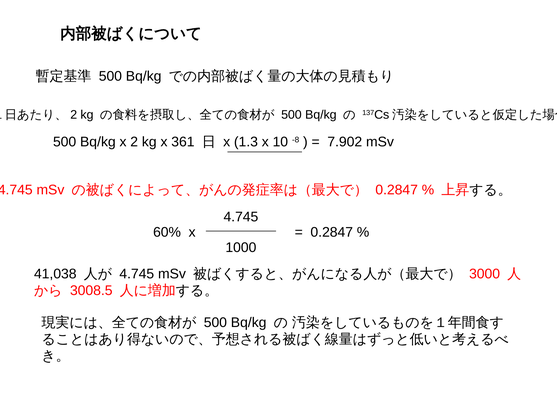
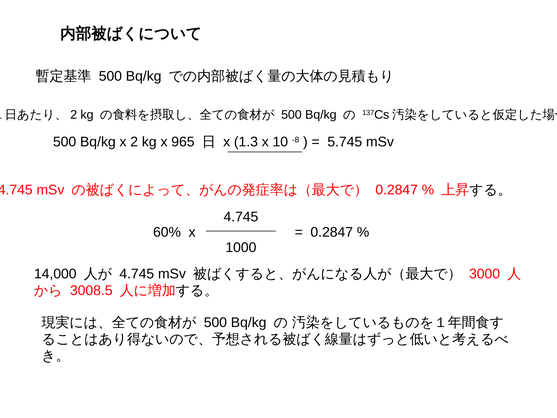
361: 361 -> 965 (183, 142)
7.902: 7.902 -> 5.745 (345, 142)
41,038: 41,038 -> 14,000 (55, 274)
